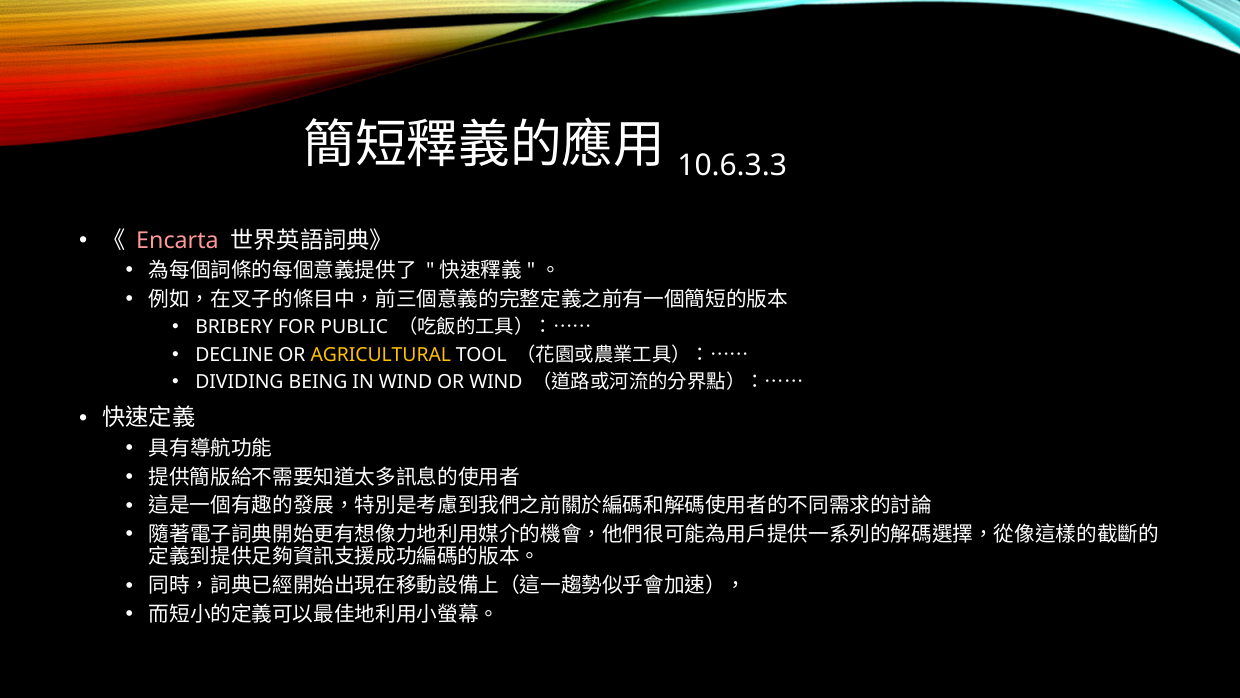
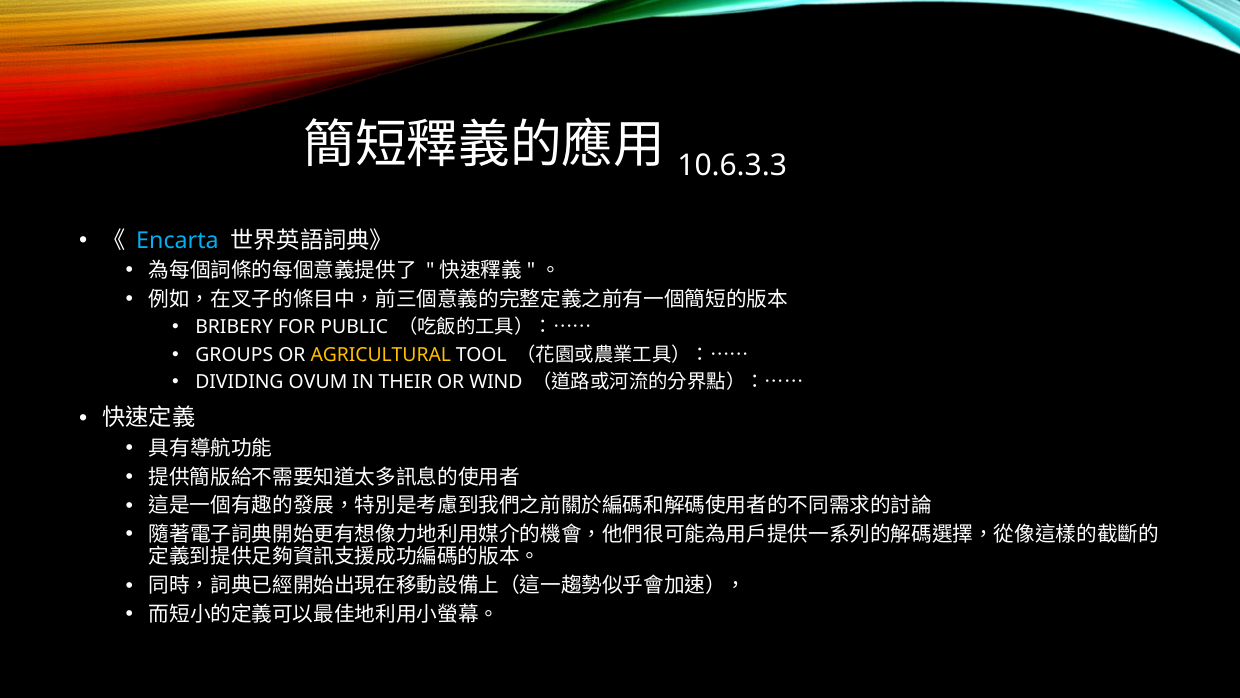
Encarta colour: pink -> light blue (177, 240)
DECLINE: DECLINE -> GROUPS (234, 355)
BEING: BEING -> OVUM (318, 382)
IN WIND: WIND -> THEIR (406, 382)
